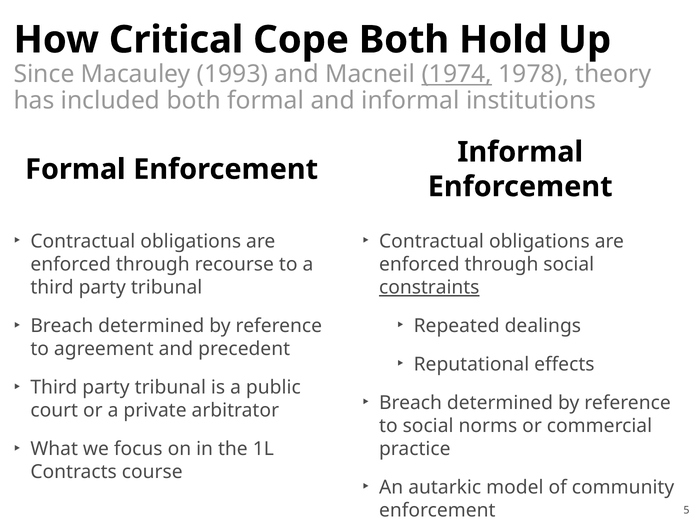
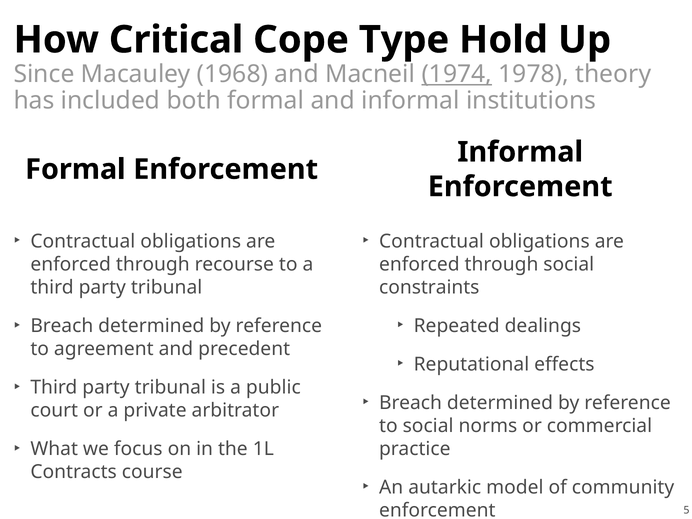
Cope Both: Both -> Type (404, 40)
1993: 1993 -> 1968 (232, 74)
constraints underline: present -> none (429, 287)
